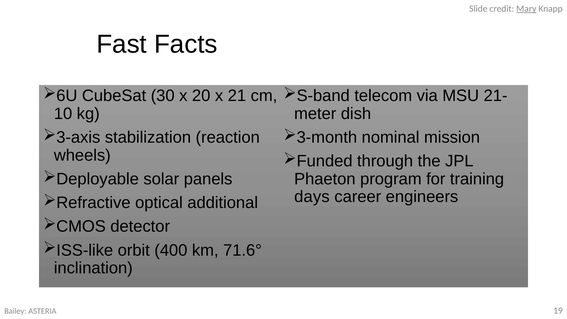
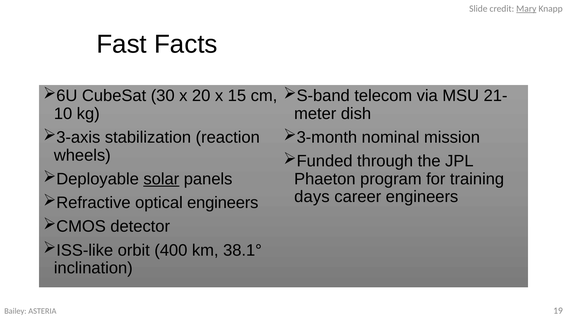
21: 21 -> 15 (237, 96)
solar underline: none -> present (161, 179)
optical additional: additional -> engineers (223, 203)
71.6°: 71.6° -> 38.1° (242, 250)
